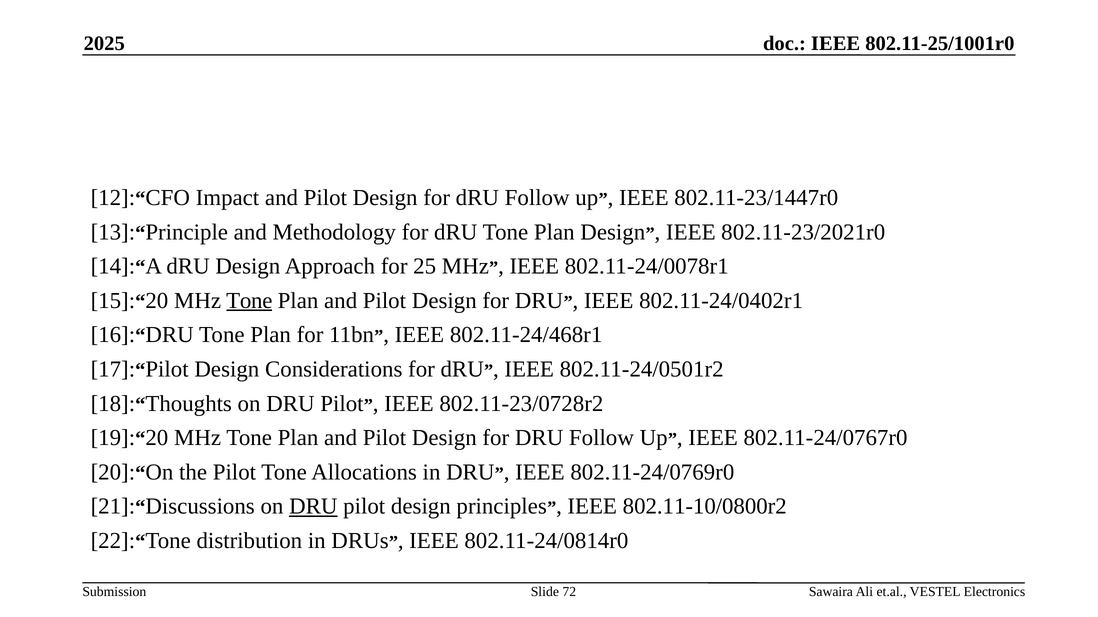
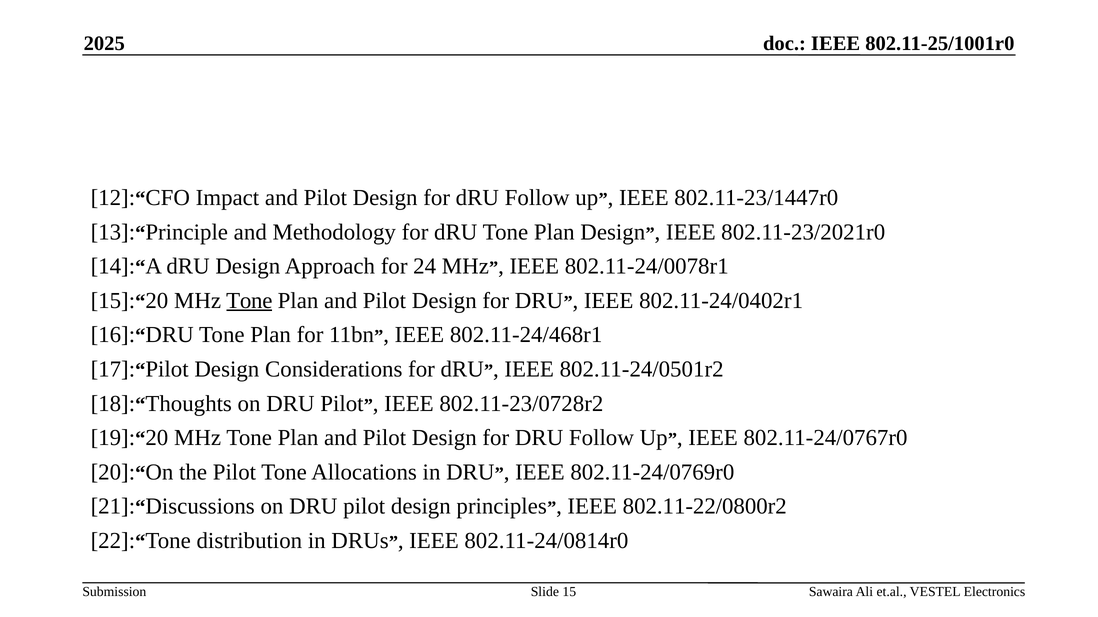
25: 25 -> 24 (425, 267)
DRU underline: present -> none (313, 507)
802.11-10/0800r2: 802.11-10/0800r2 -> 802.11-22/0800r2 (705, 507)
72: 72 -> 15 (569, 592)
